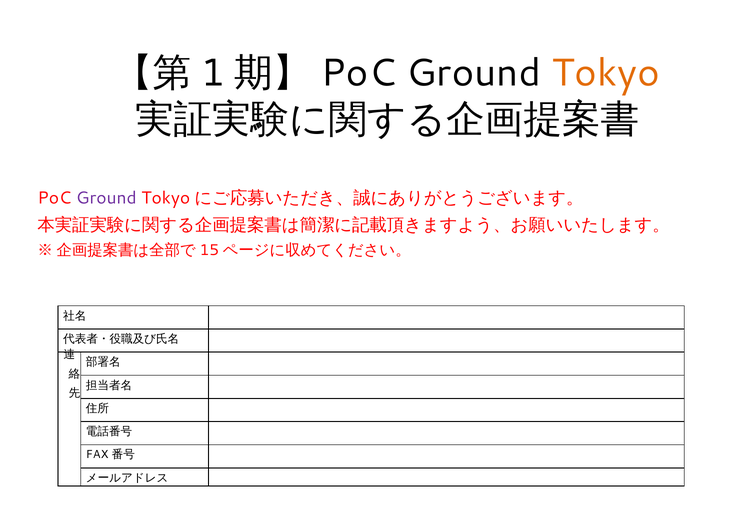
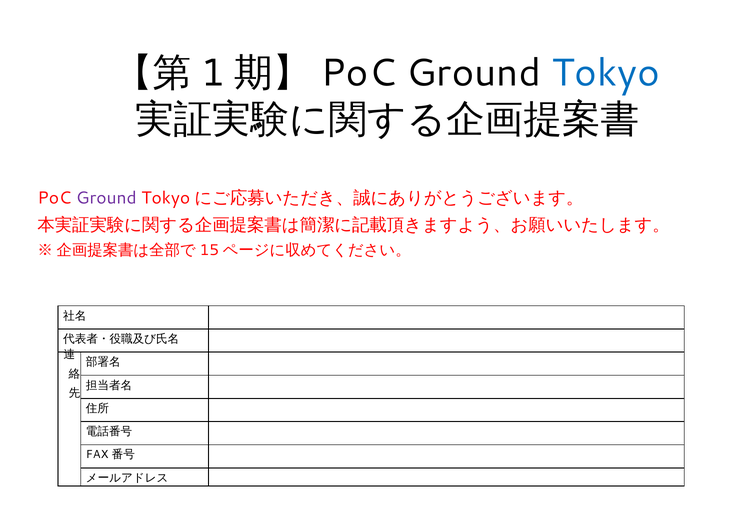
Tokyo colour: orange -> blue (606, 73)
